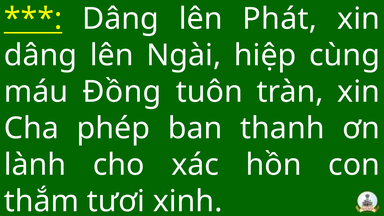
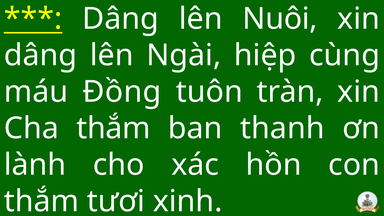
Phát: Phát -> Nuôi (280, 19)
Cha phép: phép -> thắm (114, 128)
